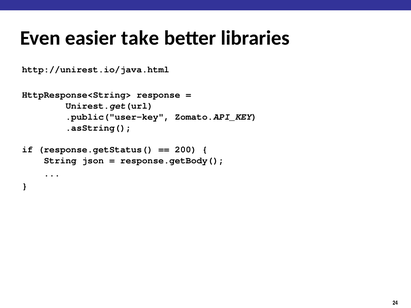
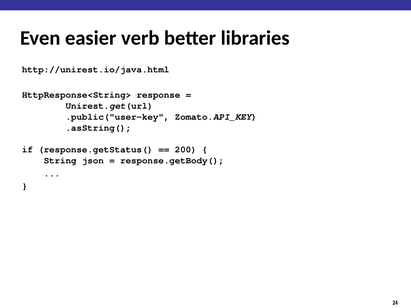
take: take -> verb (140, 38)
